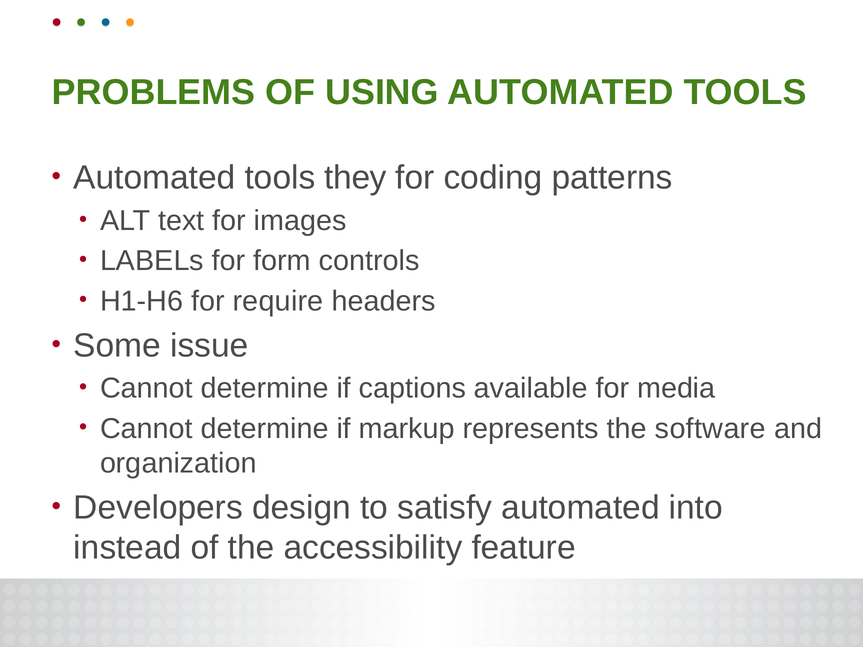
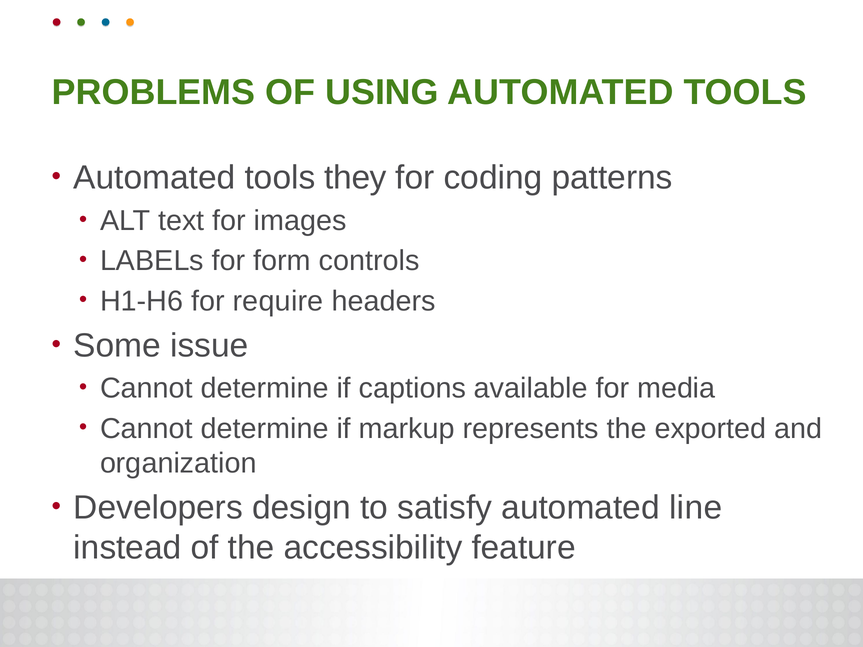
software: software -> exported (710, 429)
into: into -> line (696, 508)
